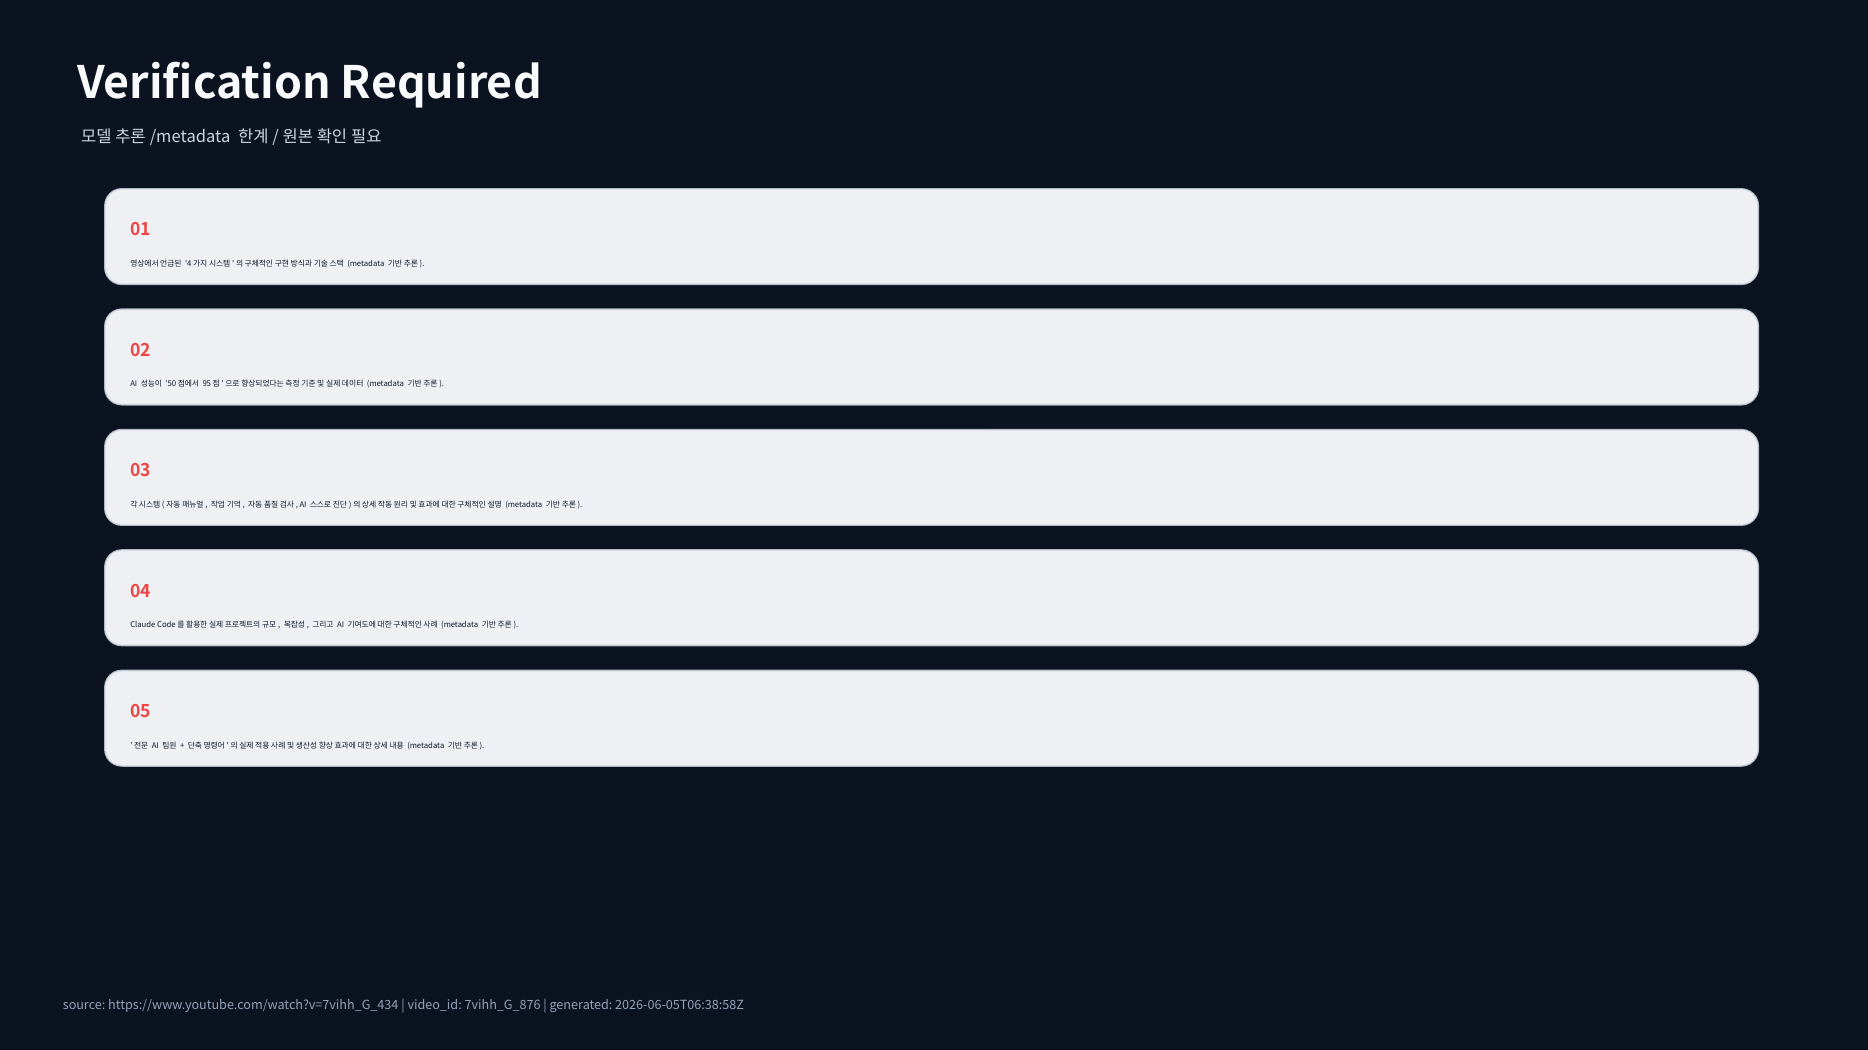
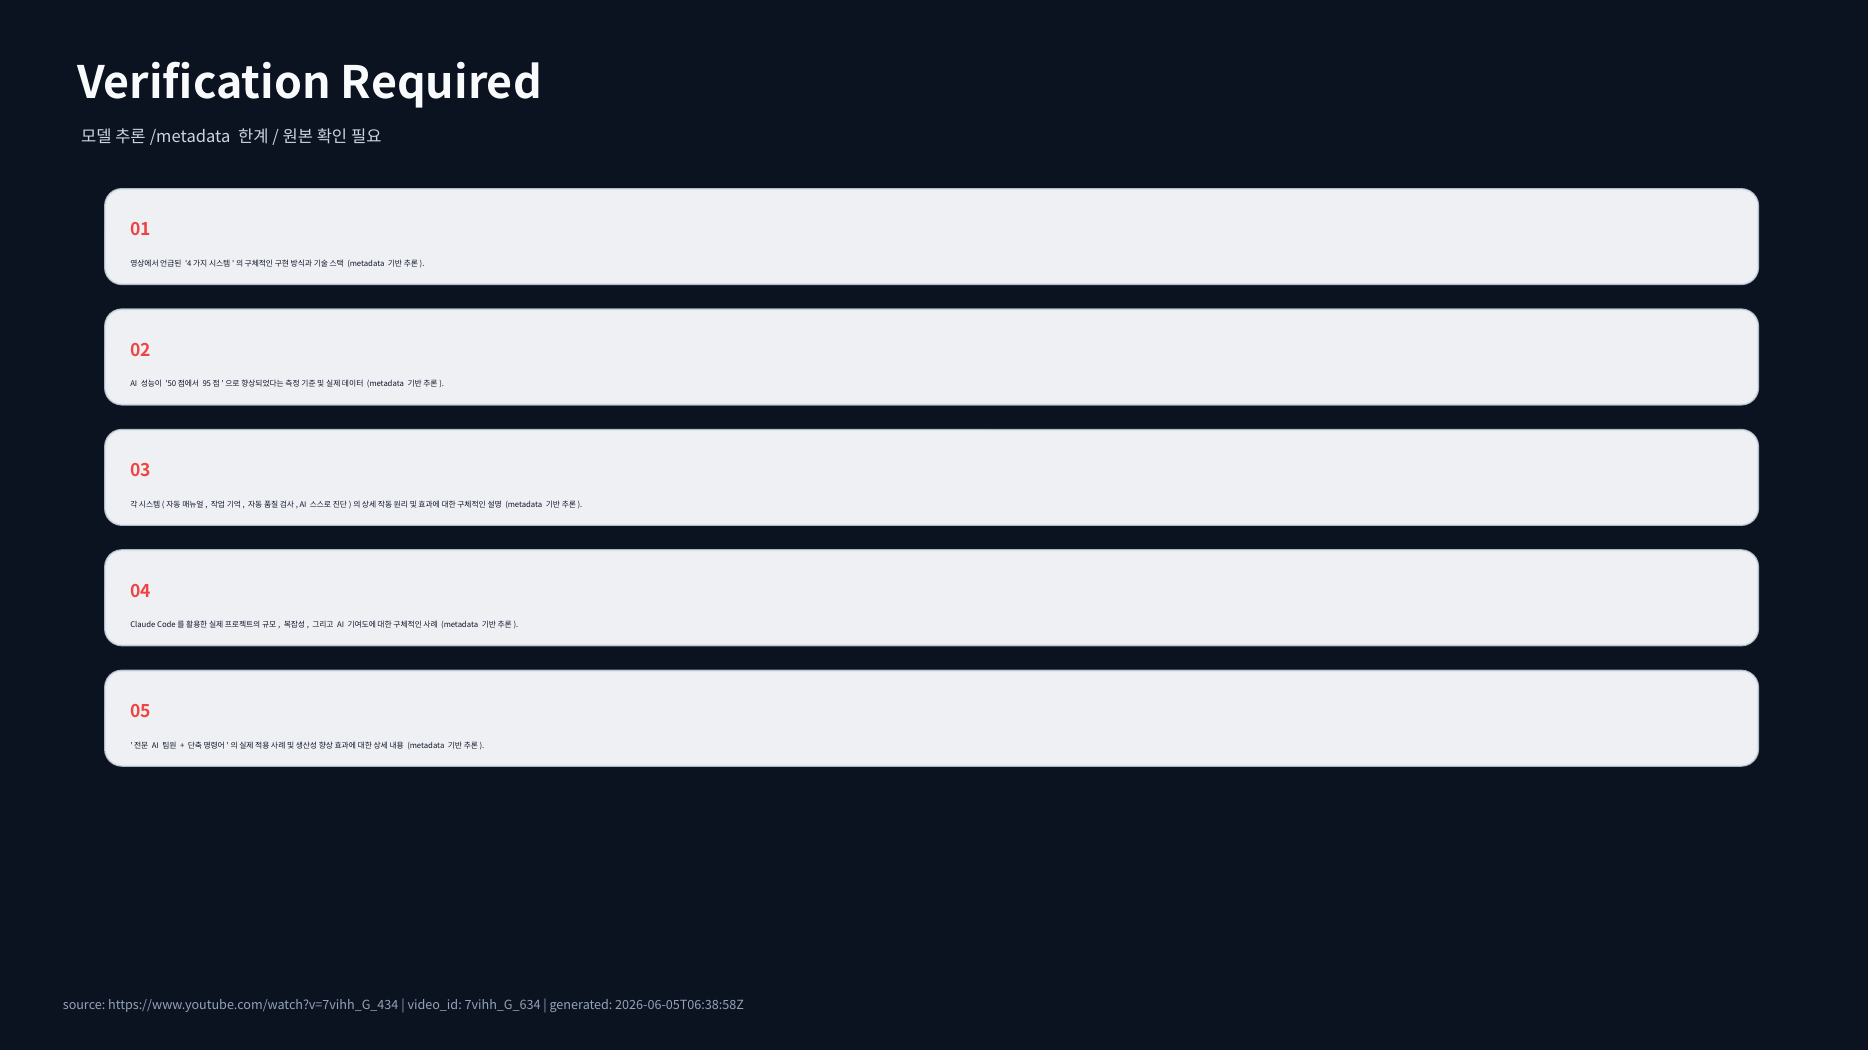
7vihh_G_876: 7vihh_G_876 -> 7vihh_G_634 (503, 1006)
